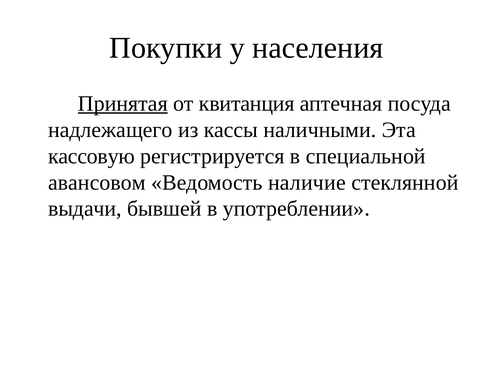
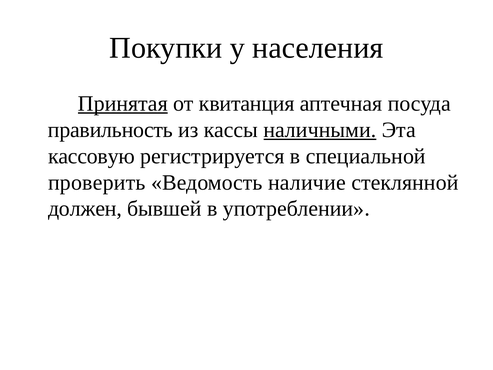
надлежащего: надлежащего -> правильность (110, 130)
наличными underline: none -> present (320, 130)
авансовом: авансовом -> проверить (97, 182)
выдачи: выдачи -> должен (85, 209)
